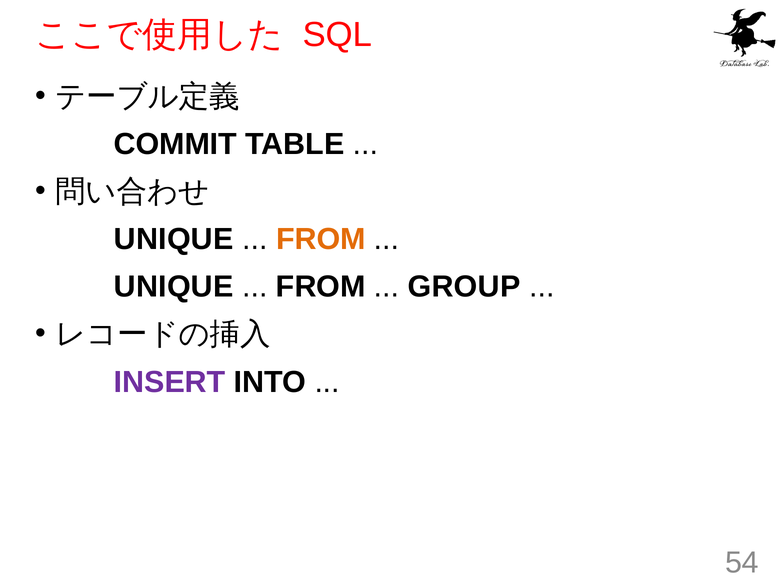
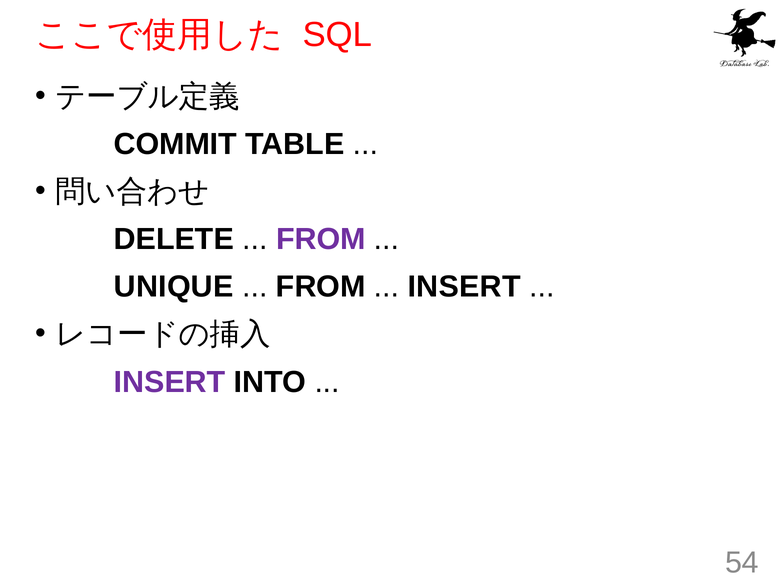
UNIQUE: UNIQUE -> DELETE (174, 239)
FROM colour: orange -> purple (321, 239)
GROUP: GROUP -> INSERT (464, 287)
